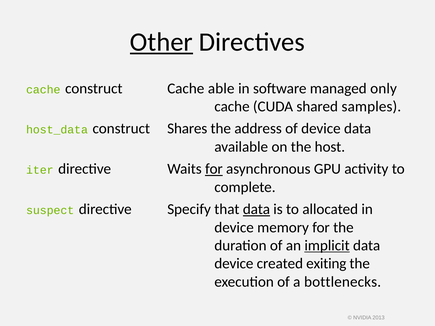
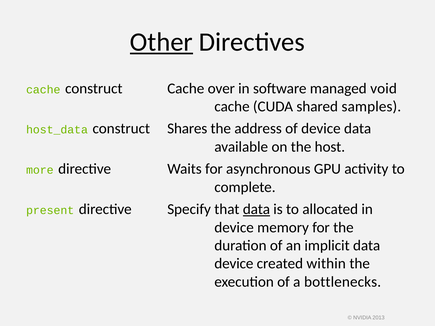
able: able -> over (221, 88)
only: only -> void (384, 88)
iter: iter -> more (40, 170)
for underline: present -> none (214, 169)
suspect: suspect -> present (50, 211)
implicit underline: present -> none (327, 246)
exiting: exiting -> within (326, 264)
